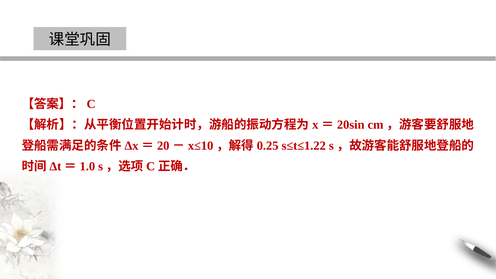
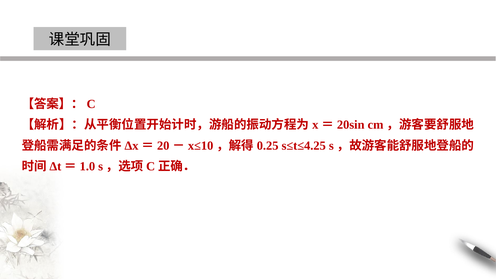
s≤t≤1.22: s≤t≤1.22 -> s≤t≤4.25 (304, 146)
